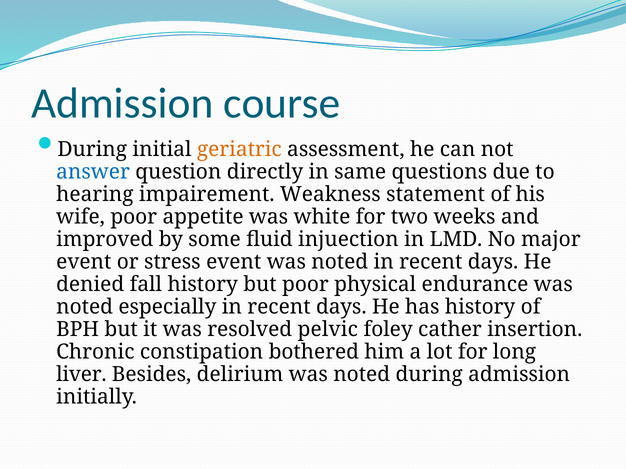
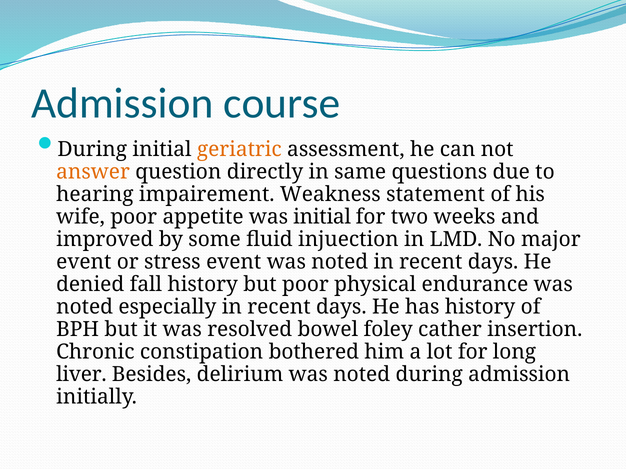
answer colour: blue -> orange (93, 172)
was white: white -> initial (322, 217)
pelvic: pelvic -> bowel (328, 330)
